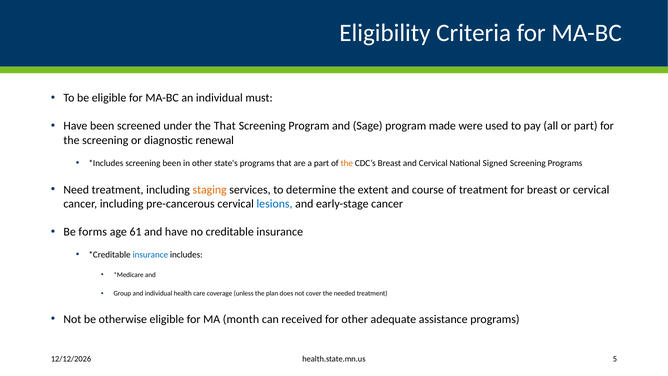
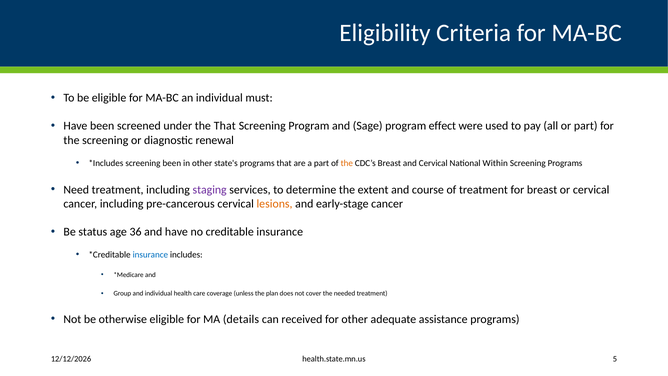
made: made -> effect (442, 126)
Signed: Signed -> Within (495, 163)
staging colour: orange -> purple (210, 190)
lesions colour: blue -> orange (275, 204)
forms: forms -> status (93, 232)
61: 61 -> 36 (136, 232)
month: month -> details (241, 319)
